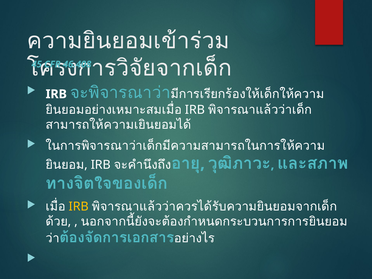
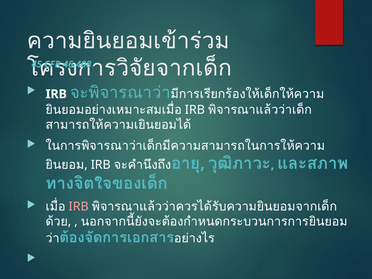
IRB colour: yellow -> pink (79, 207)
